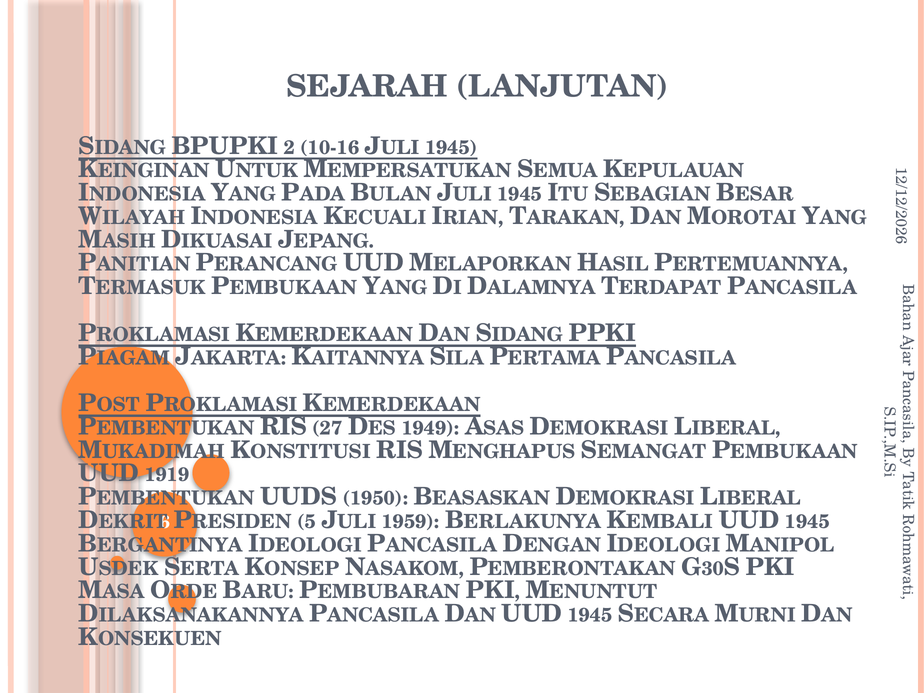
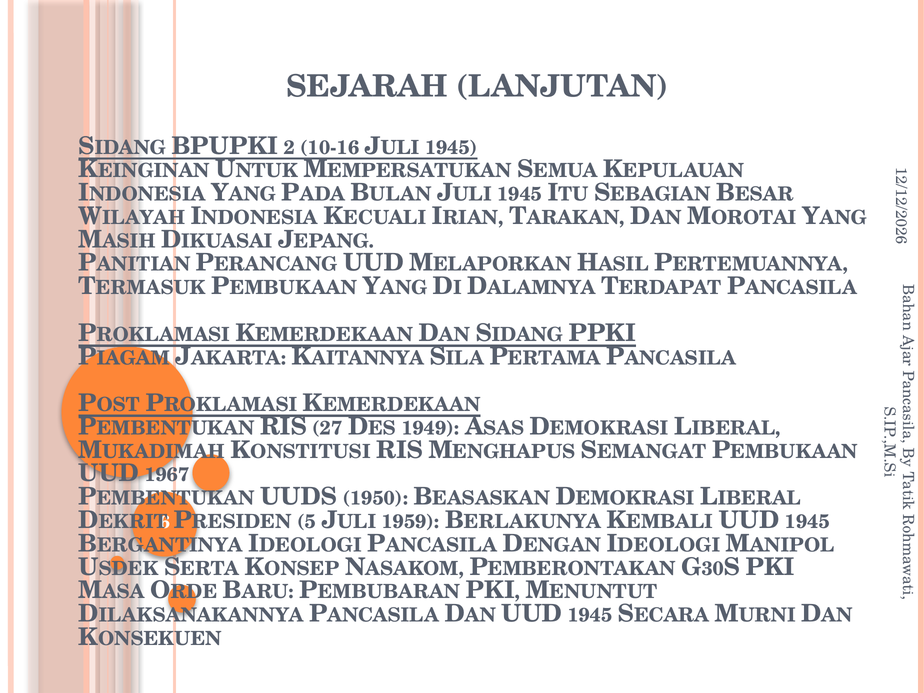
1919: 1919 -> 1967 (167, 475)
